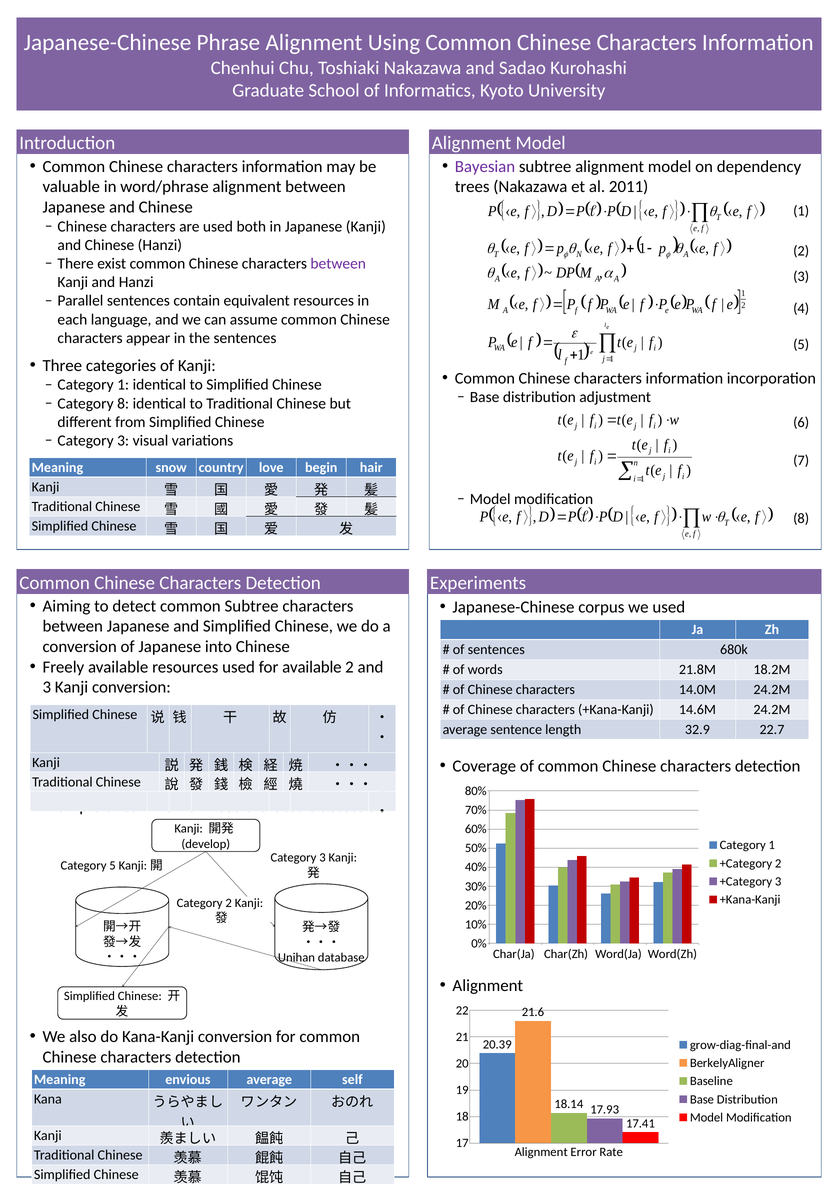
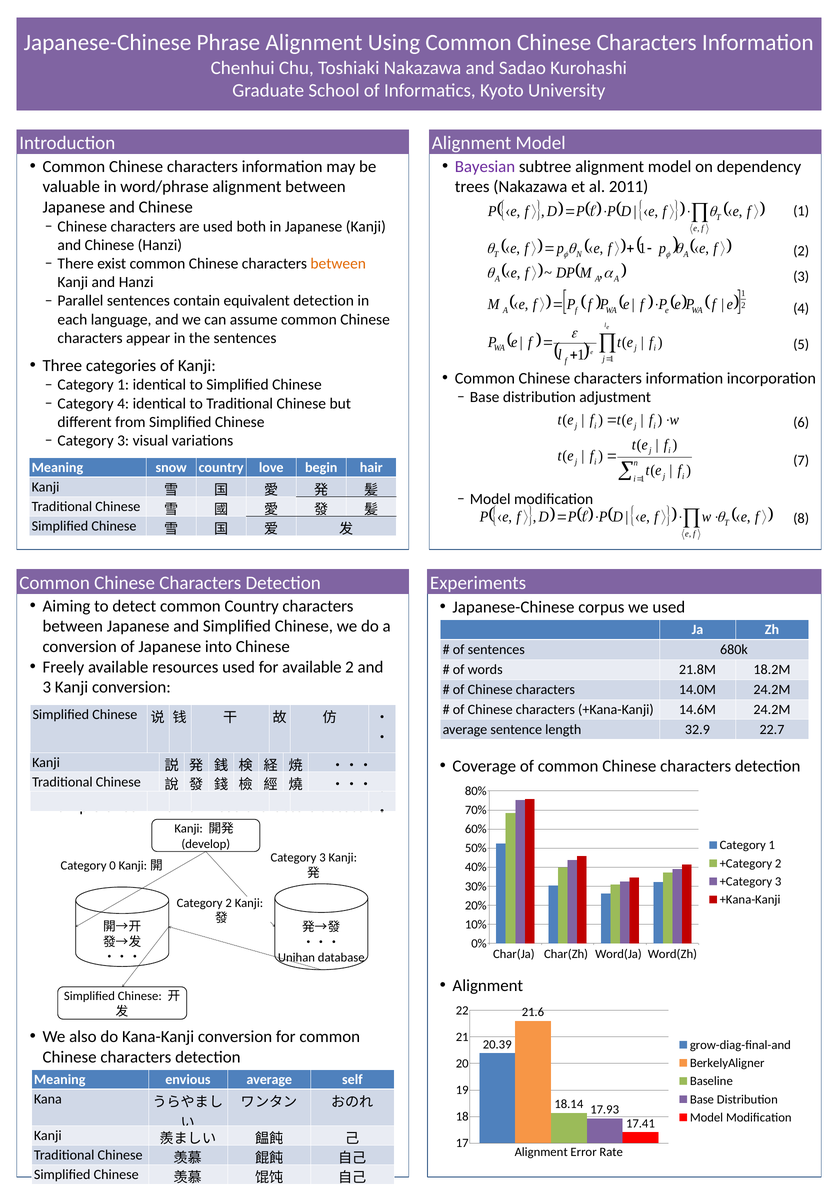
between colour: purple -> orange (338, 264)
equivalent resources: resources -> detection (324, 301)
Category 8: 8 -> 4 (123, 403)
common Subtree: Subtree -> Country (252, 606)
Category 5: 5 -> 0 (113, 865)
